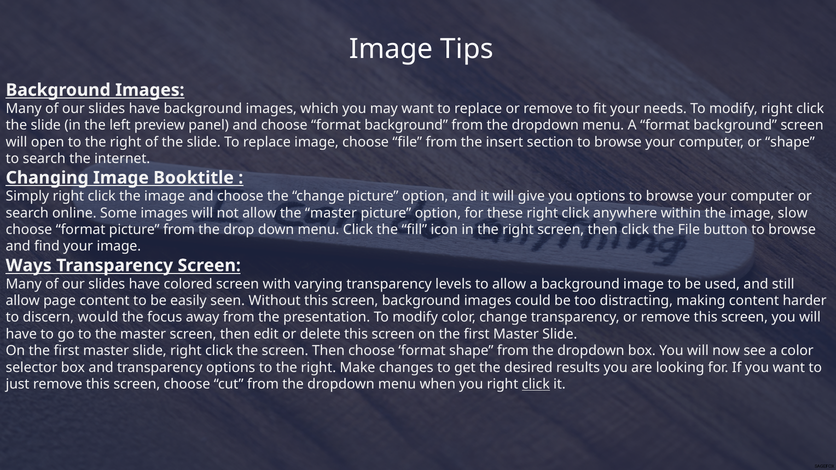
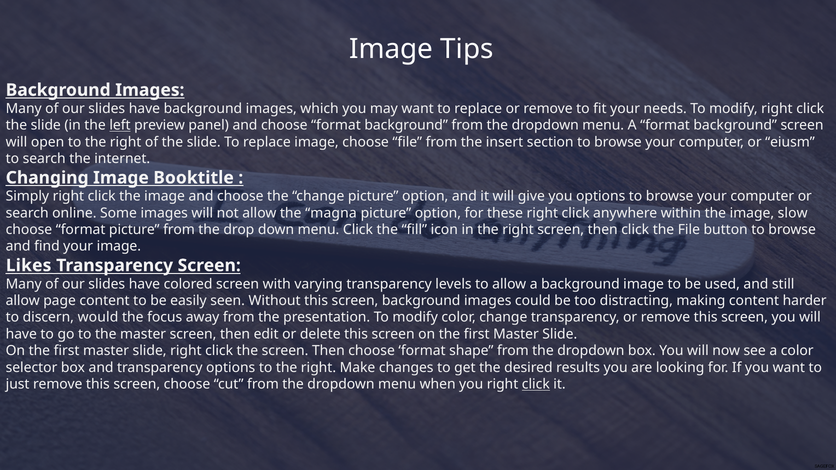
left underline: none -> present (120, 125)
or shape: shape -> eiusm (790, 142)
allow the master: master -> magna (331, 213)
Ways: Ways -> Likes (29, 266)
